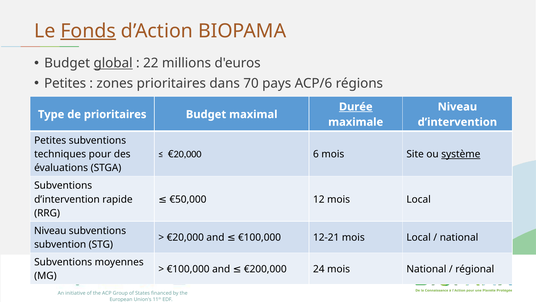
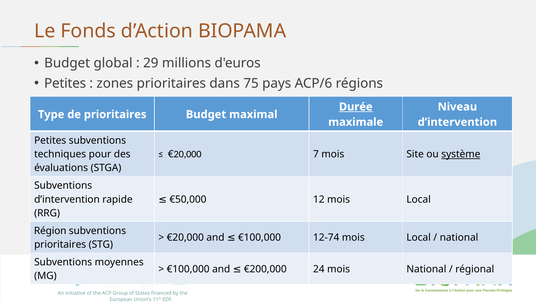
Fonds underline: present -> none (88, 31)
global underline: present -> none (113, 63)
22: 22 -> 29 (151, 63)
70: 70 -> 75 (251, 83)
6: 6 -> 7 (316, 154)
Niveau: Niveau -> Région (50, 230)
12-21: 12-21 -> 12-74 (326, 237)
subvention: subvention -> prioritaires (60, 244)
